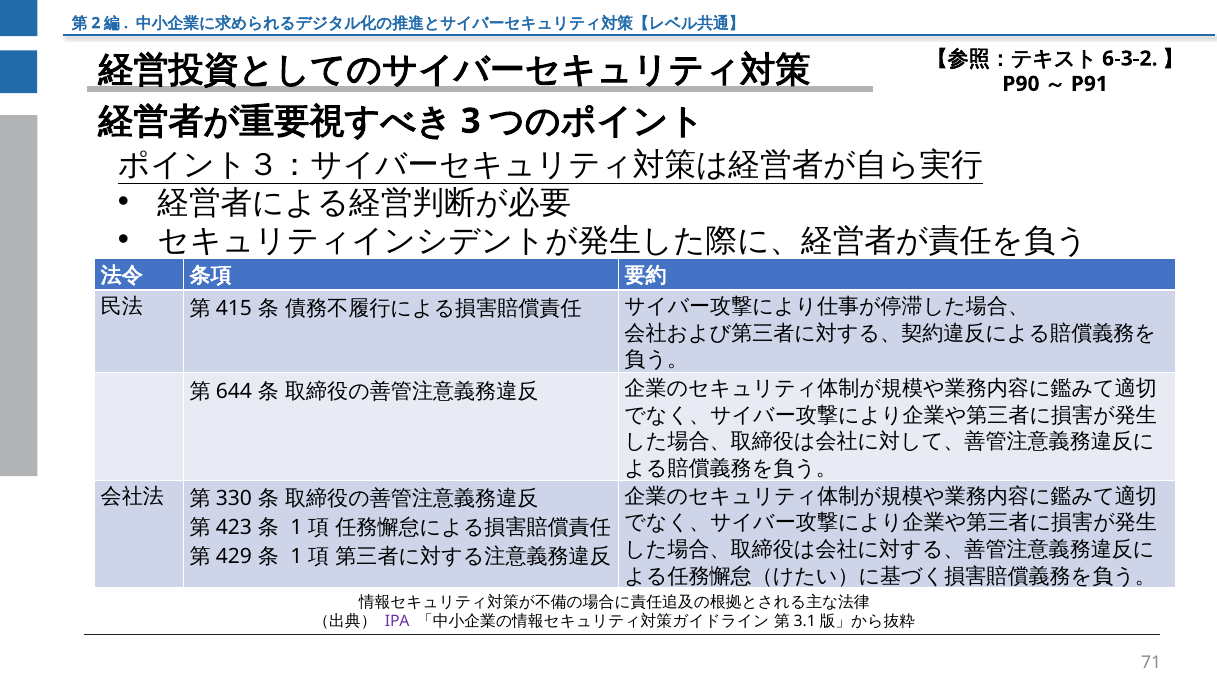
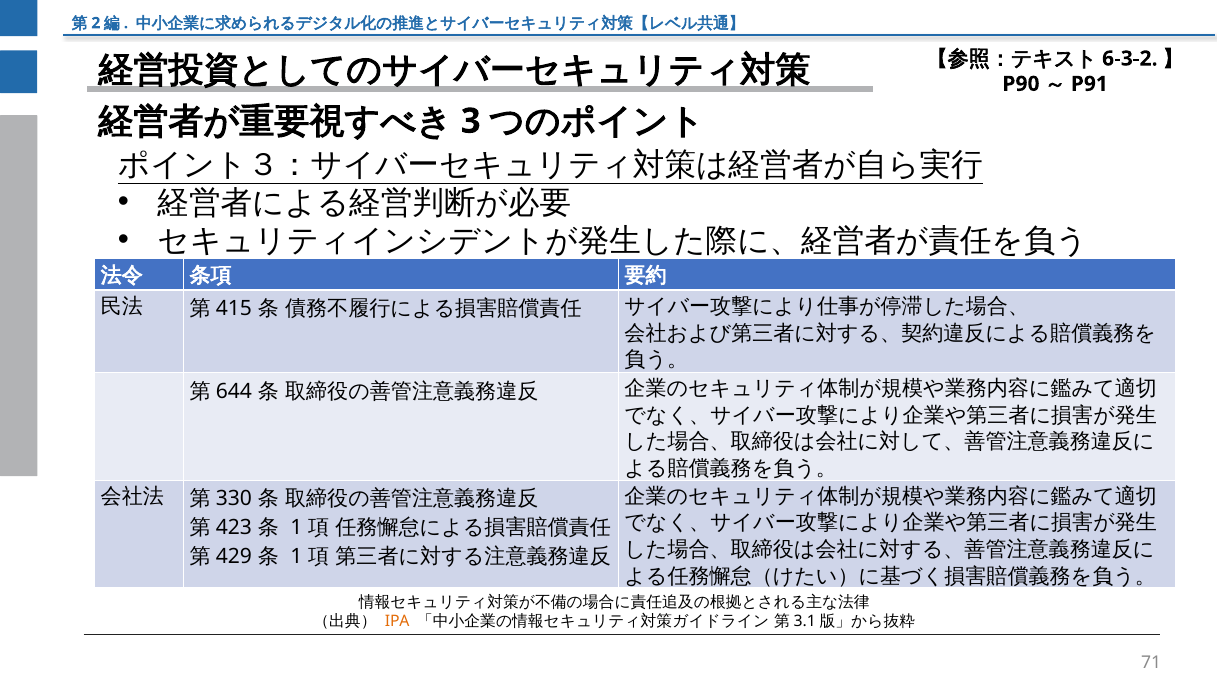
IPA colour: purple -> orange (397, 621)
